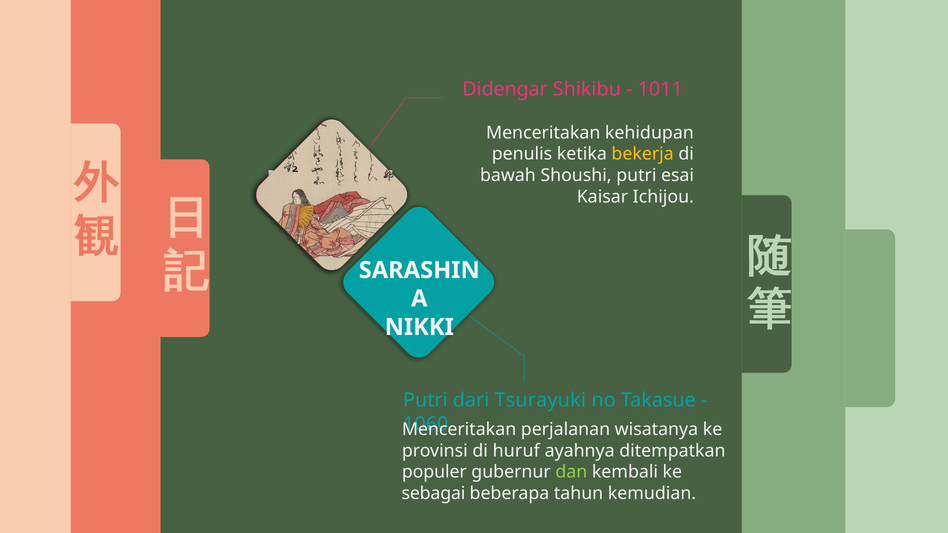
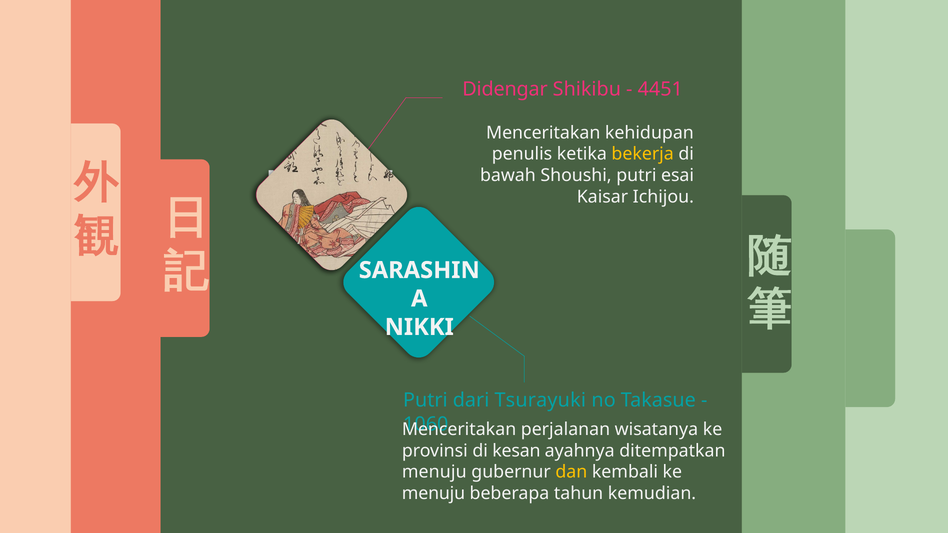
1011: 1011 -> 4451 (660, 89)
huruf: huruf -> kesan (516, 451)
populer: populer -> menuju (434, 472)
dan colour: light green -> yellow (571, 472)
sebagai: sebagai -> menuju (433, 494)
